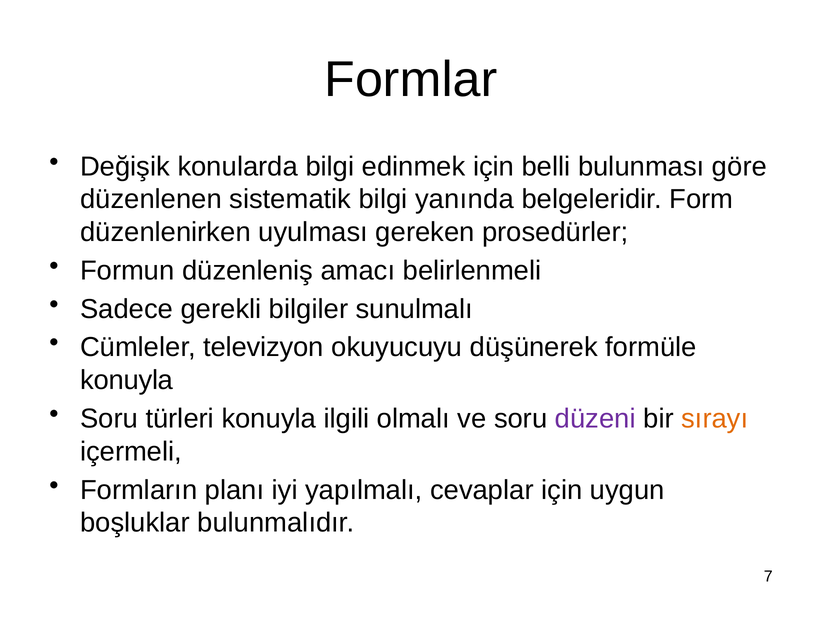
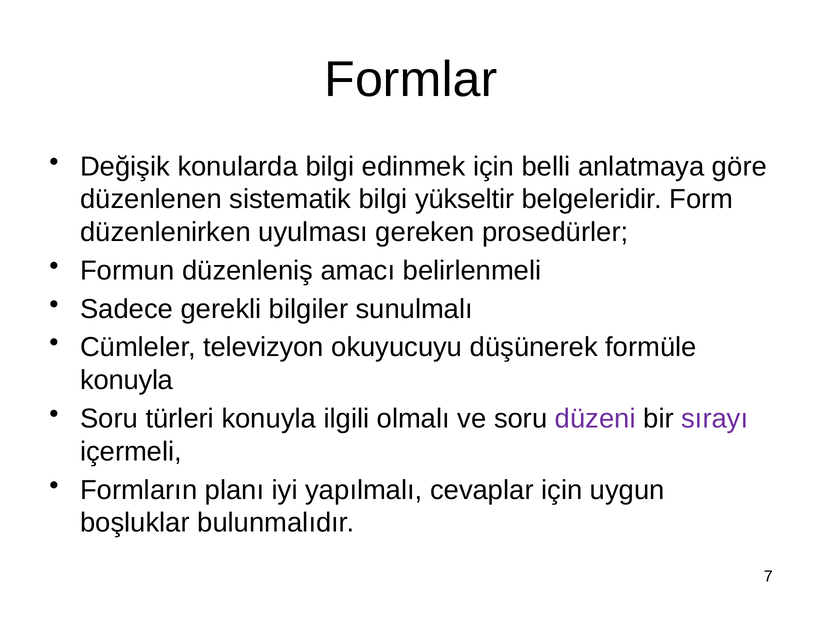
bulunması: bulunması -> anlatmaya (641, 166)
yanında: yanında -> yükseltir (465, 199)
sırayı colour: orange -> purple (715, 418)
